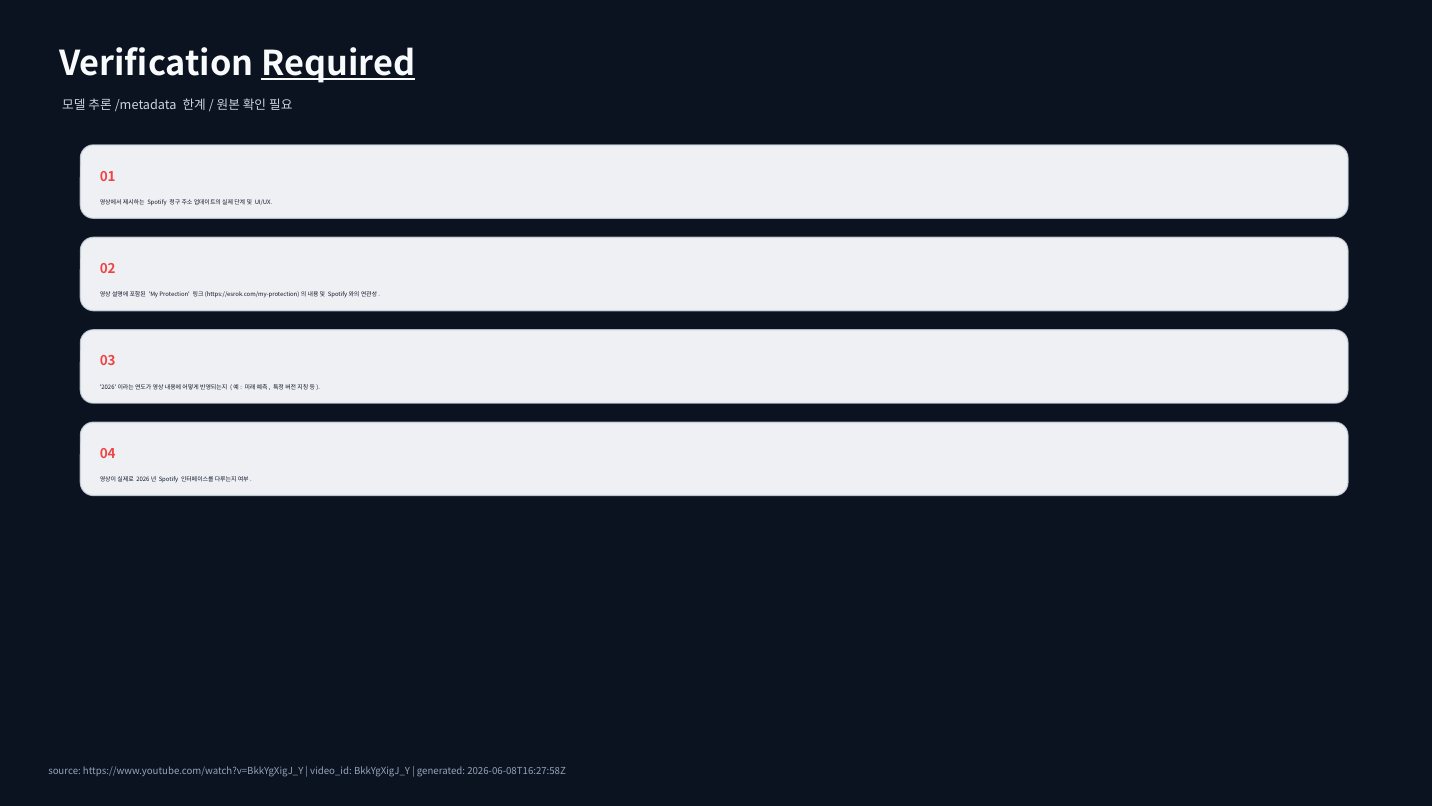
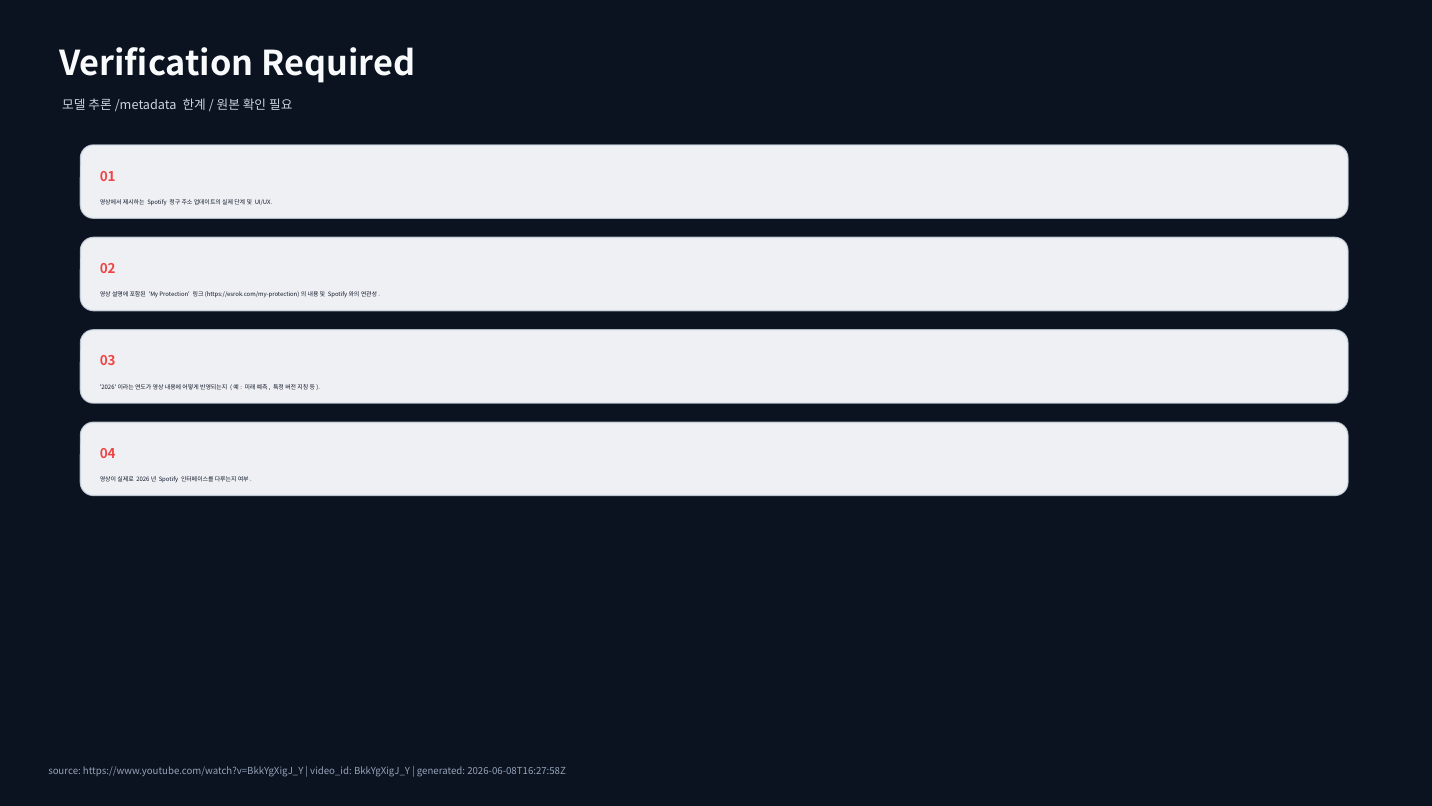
Required underline: present -> none (338, 64)
